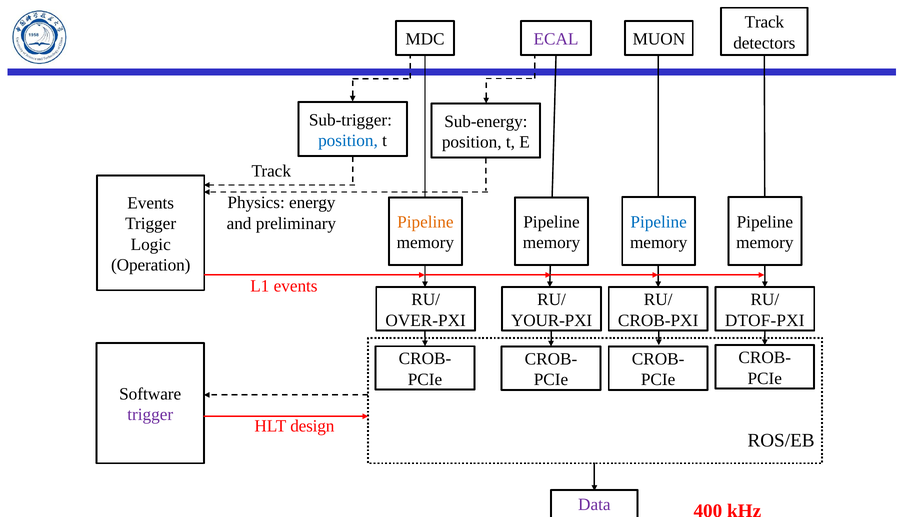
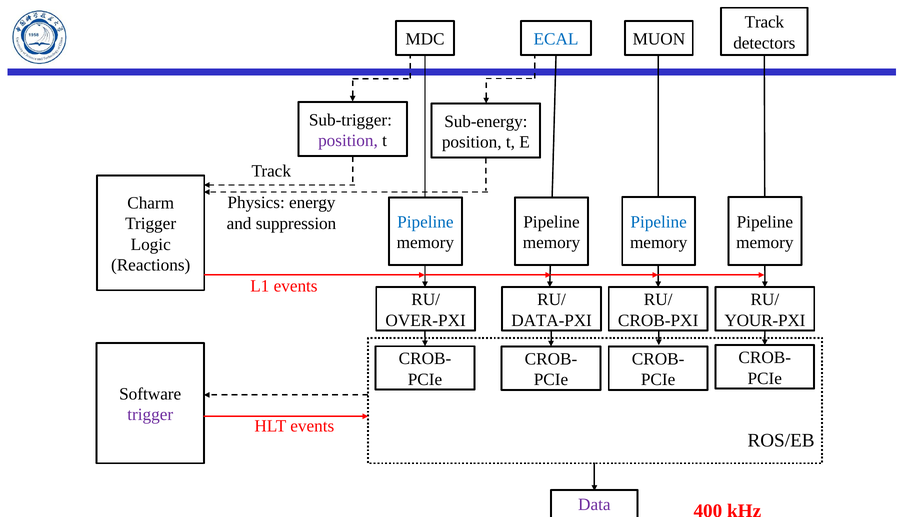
ECAL colour: purple -> blue (556, 39)
position colour: blue -> purple (348, 141)
Events: Events -> Charm (151, 203)
Pipeline colour: orange -> blue (425, 222)
preliminary: preliminary -> suppression (296, 223)
Operation: Operation -> Reactions (151, 265)
YOUR-PXI: YOUR-PXI -> DATA-PXI (552, 320)
DTOF-PXI: DTOF-PXI -> YOUR-PXI (765, 320)
HLT design: design -> events (312, 426)
